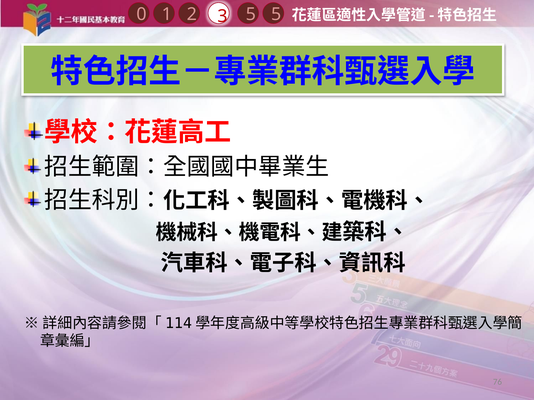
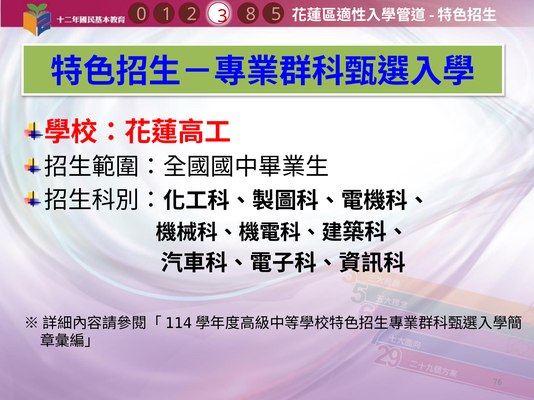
1 5: 5 -> 8 (251, 14)
